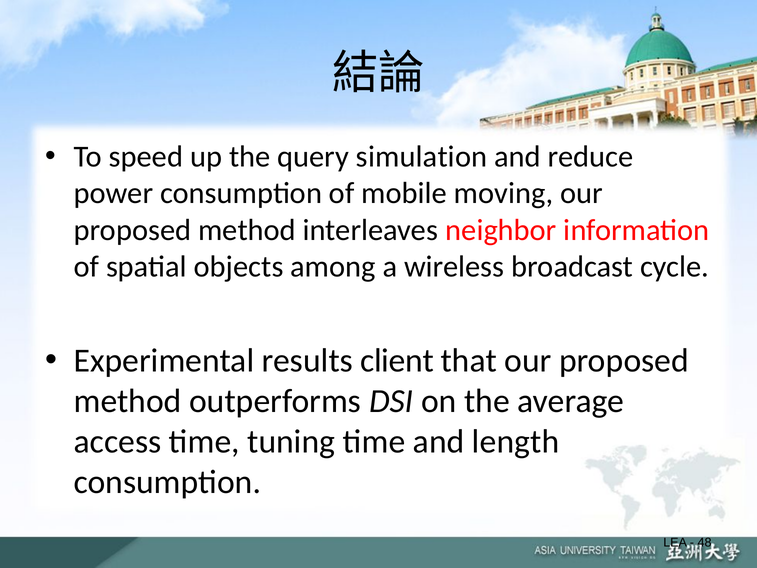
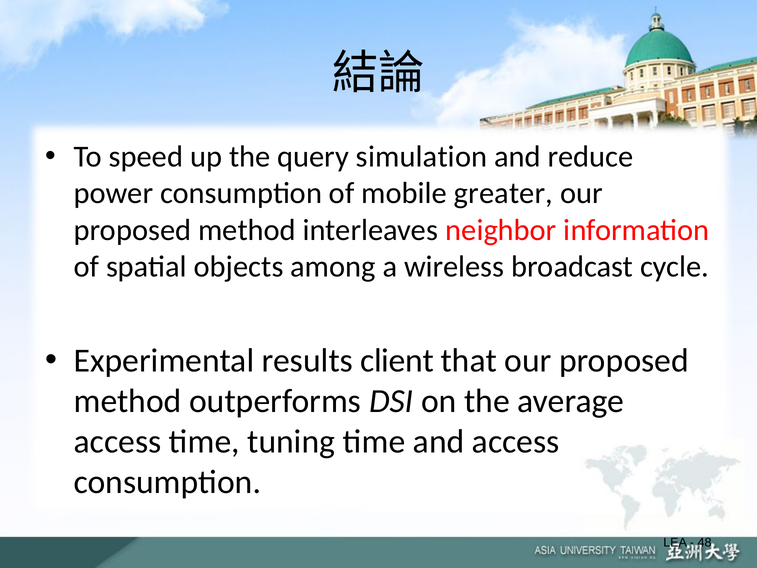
moving: moving -> greater (503, 193)
and length: length -> access (516, 441)
